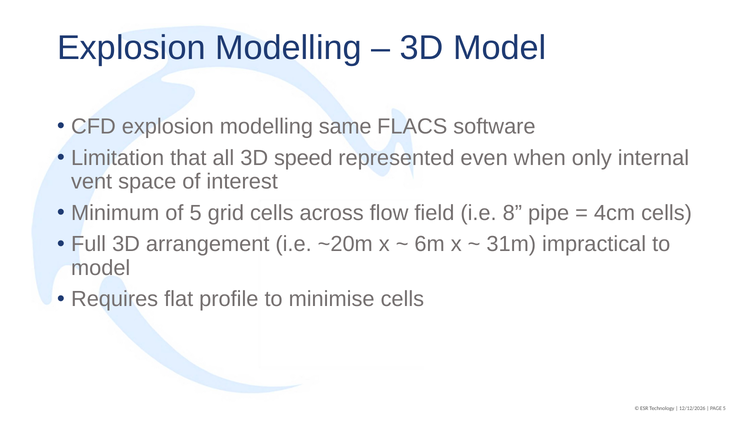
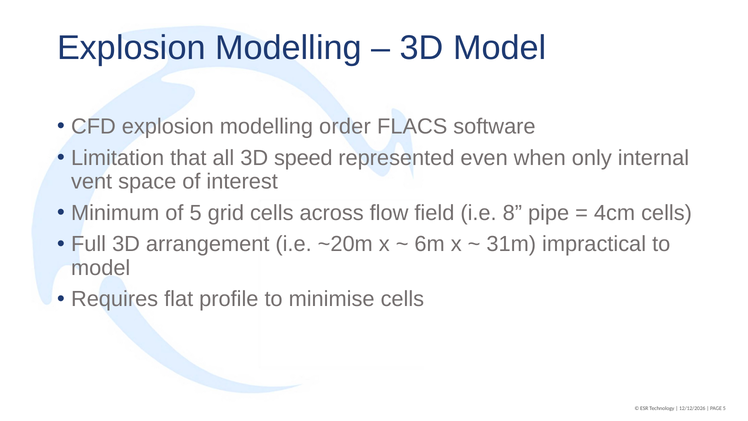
same: same -> order (345, 126)
